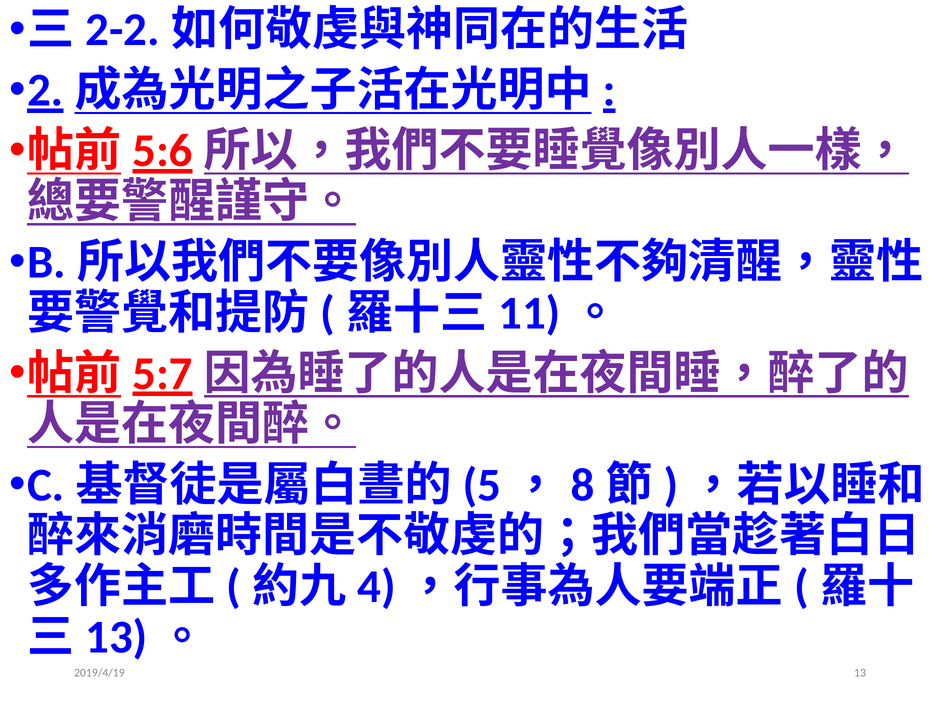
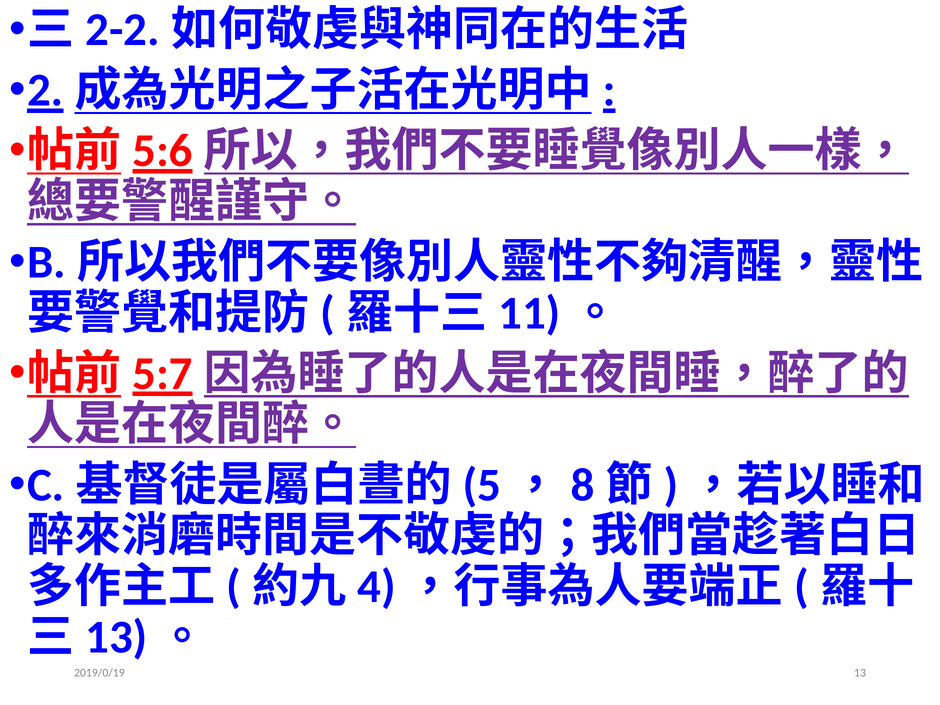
2019/4/19: 2019/4/19 -> 2019/0/19 (99, 673)
